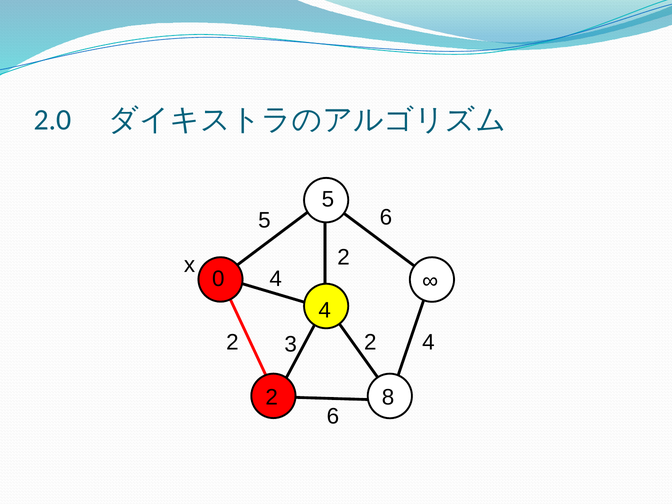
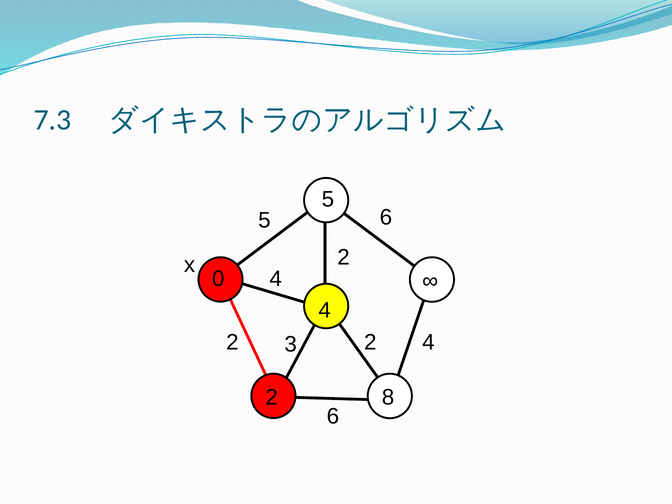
2.0: 2.0 -> 7.3 (52, 120)
